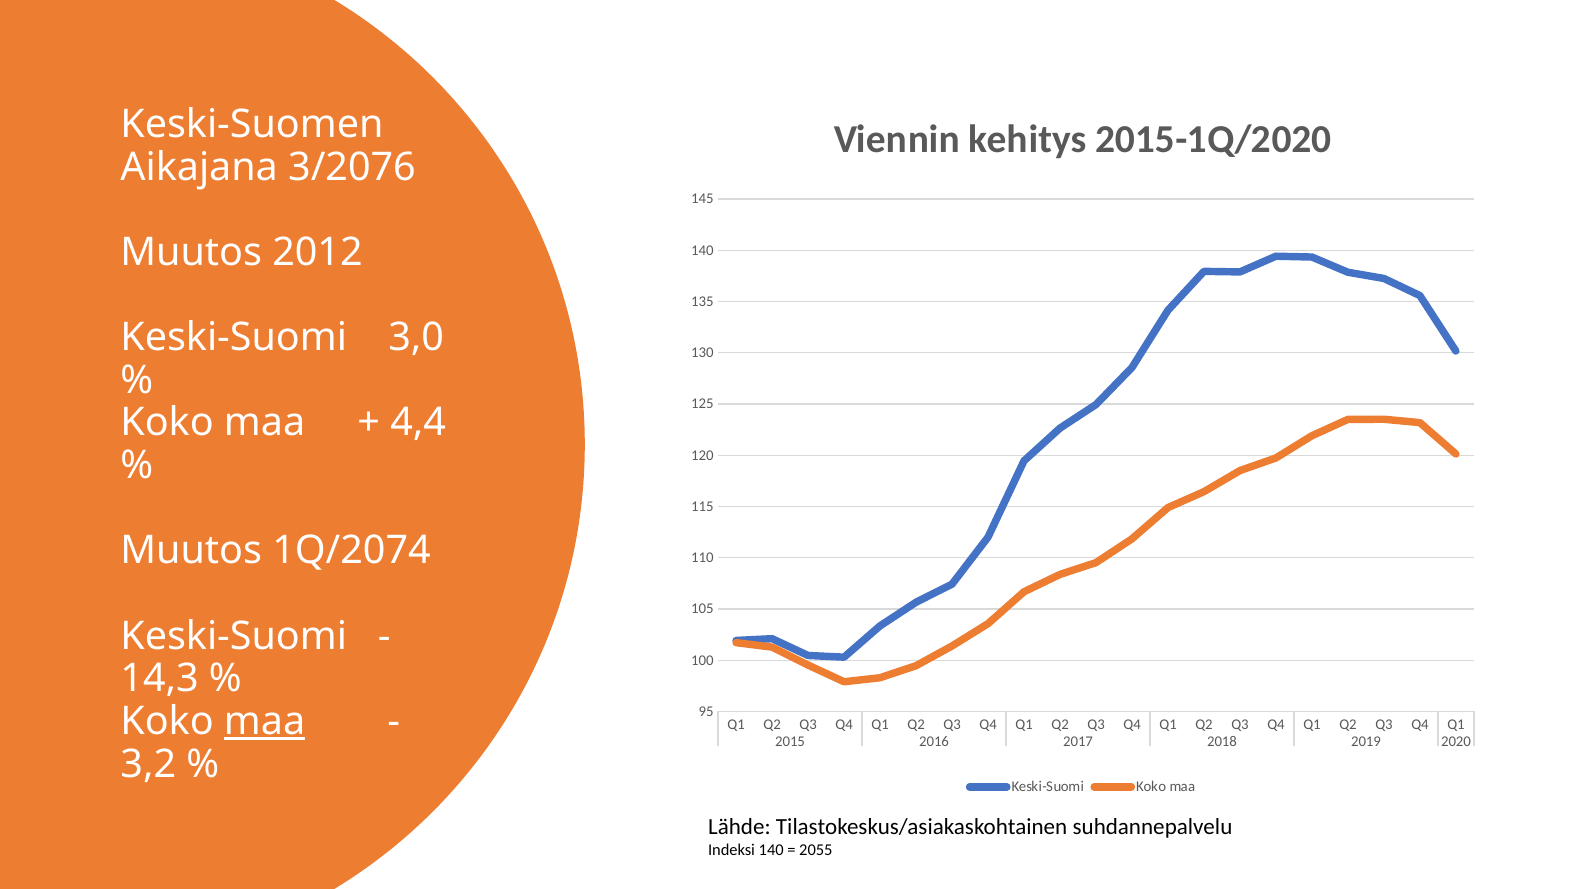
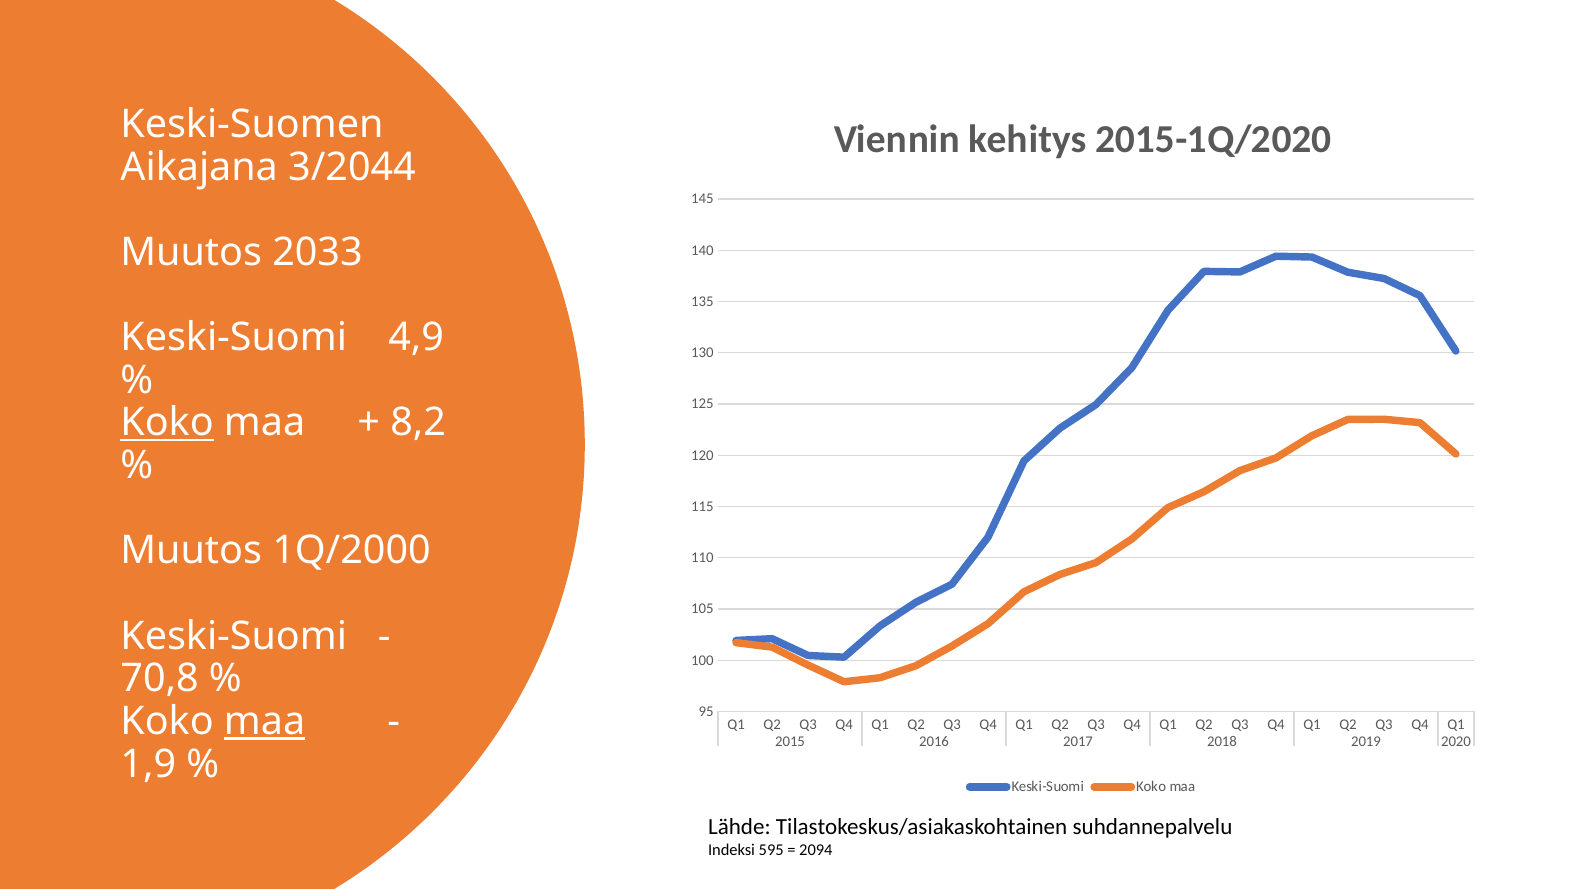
3/2076: 3/2076 -> 3/2044 (352, 167)
2012: 2012 -> 2033 (317, 252)
3,0: 3,0 -> 4,9 (416, 338)
Koko underline: none -> present (167, 423)
4,4: 4,4 -> 8,2 (418, 423)
1Q/2074: 1Q/2074 -> 1Q/2000 (352, 551)
14,3: 14,3 -> 70,8 (160, 679)
3,2: 3,2 -> 1,9 (148, 764)
Indeksi 140: 140 -> 595 (771, 850)
2055: 2055 -> 2094 (816, 850)
